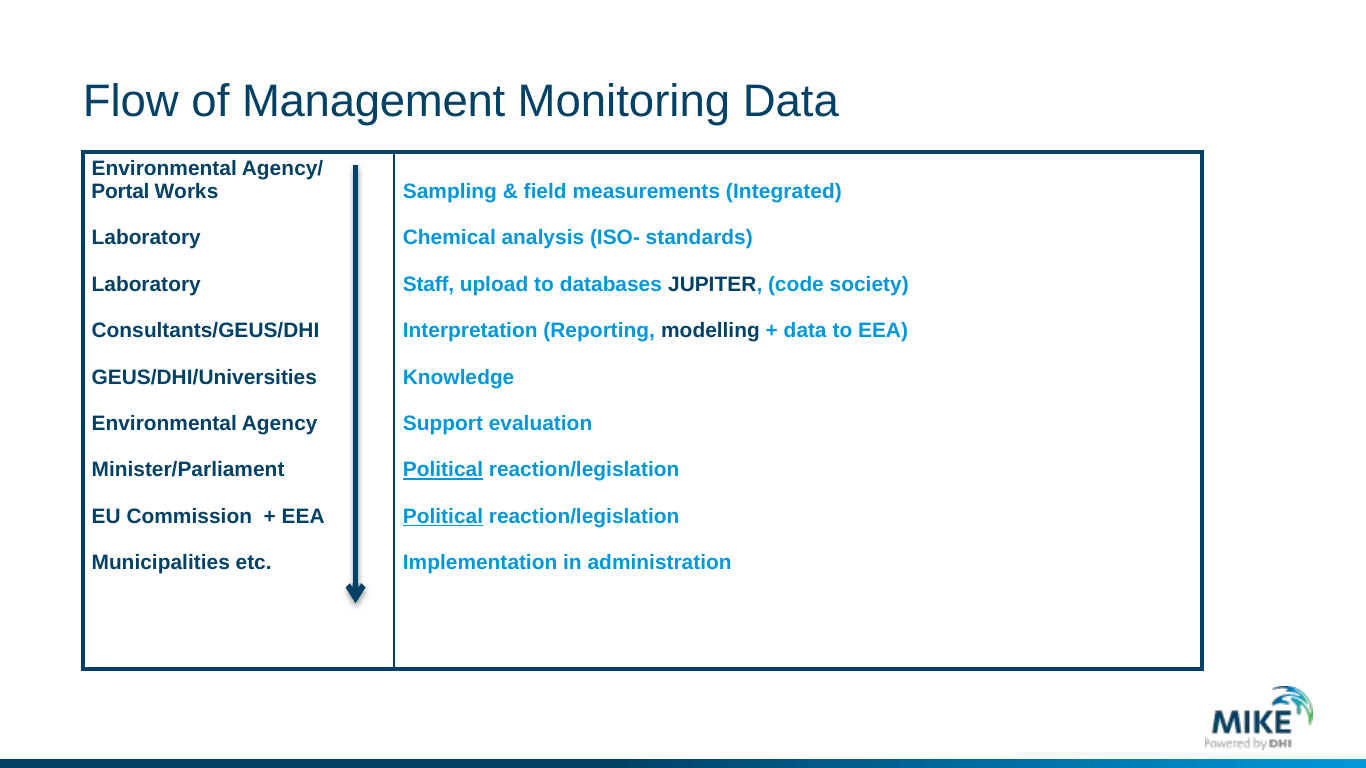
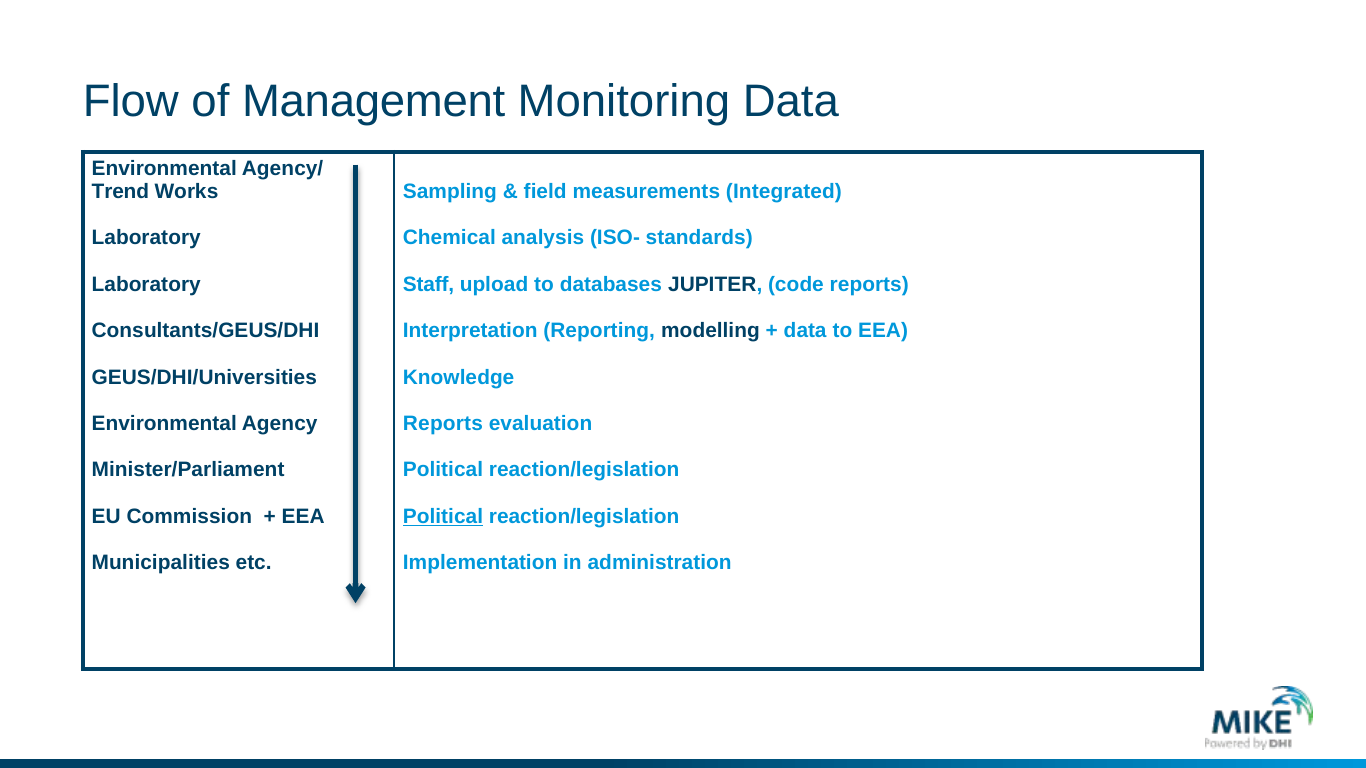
Portal: Portal -> Trend (120, 192)
code society: society -> reports (869, 284)
Support: Support -> Reports (443, 424)
Political underline: present -> none (443, 470)
